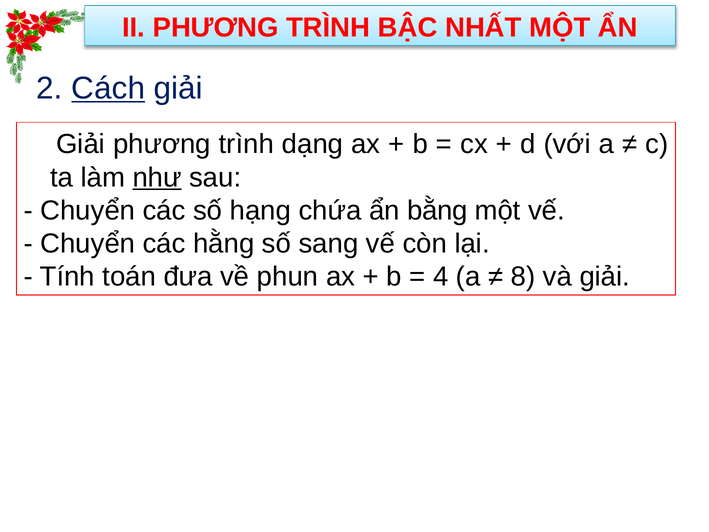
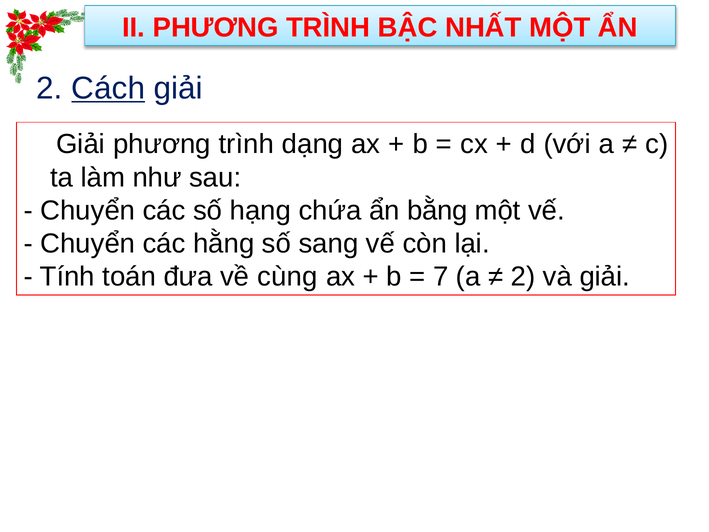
như underline: present -> none (157, 177)
phun: phun -> cùng (287, 277)
4: 4 -> 7 (441, 277)
8: 8 -> 2 (523, 277)
